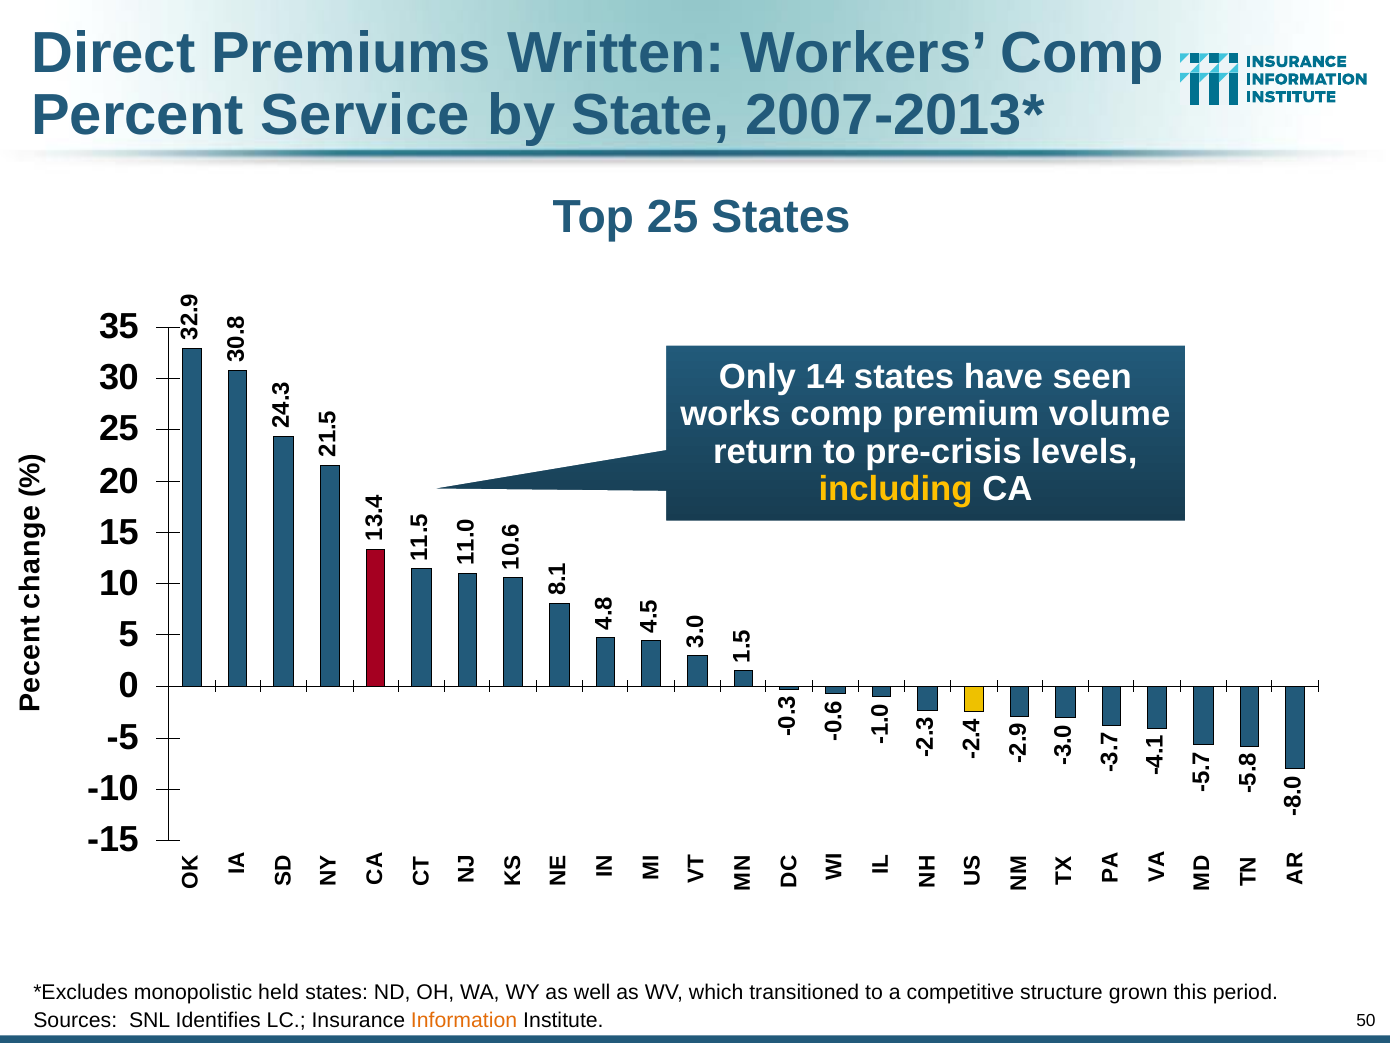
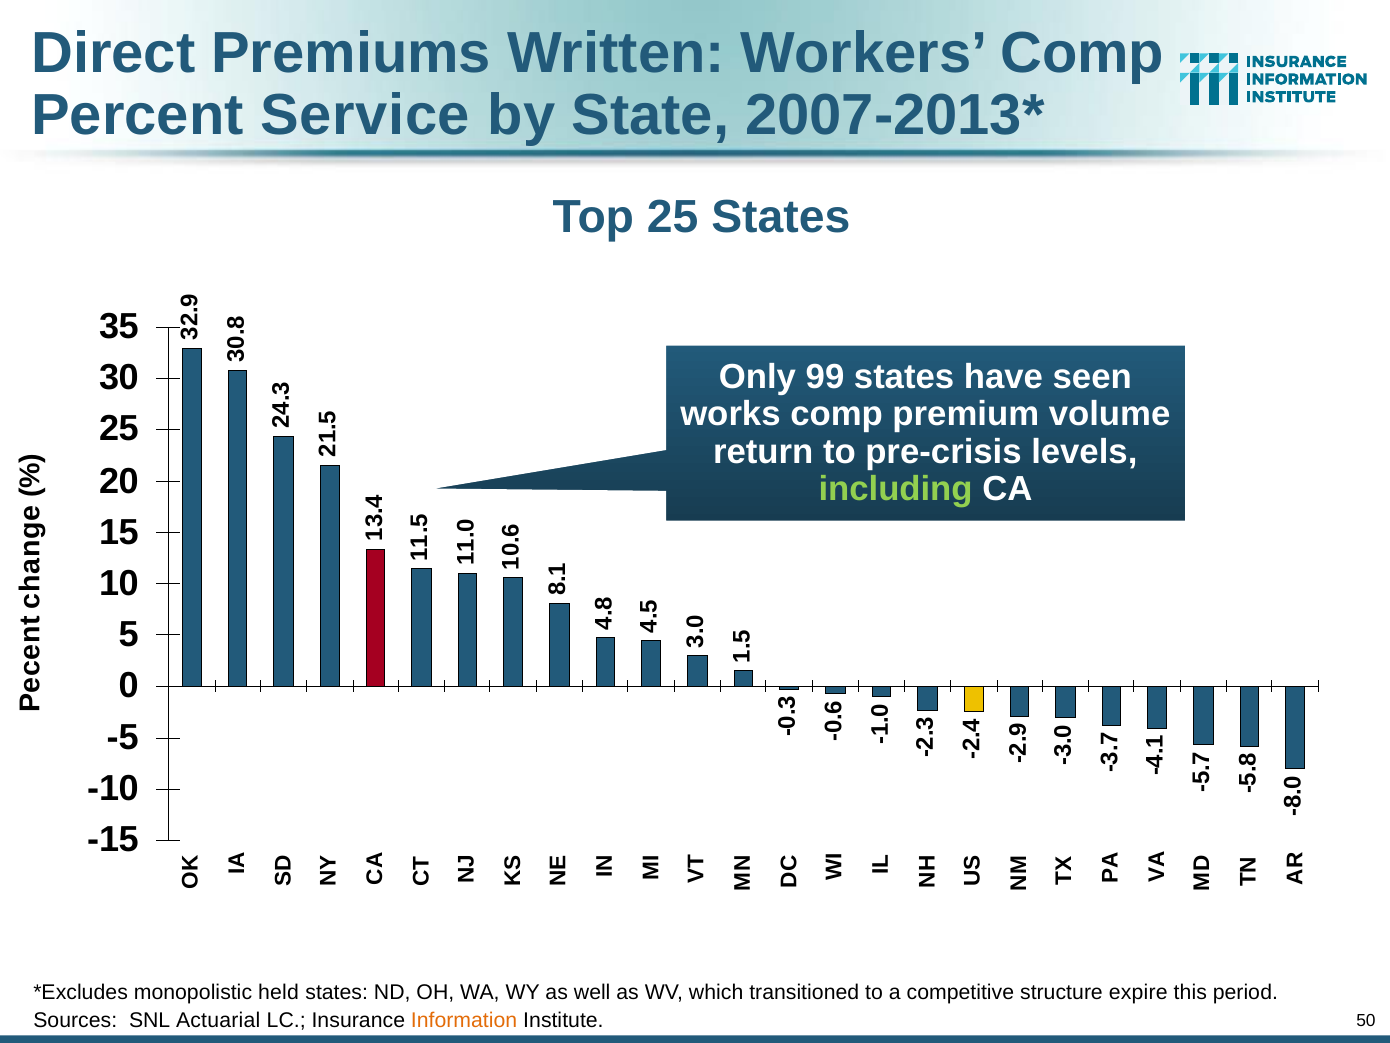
14: 14 -> 99 (825, 376)
including colour: yellow -> light green (896, 489)
grown: grown -> expire (1138, 992)
Identifies: Identifies -> Actuarial (218, 1020)
